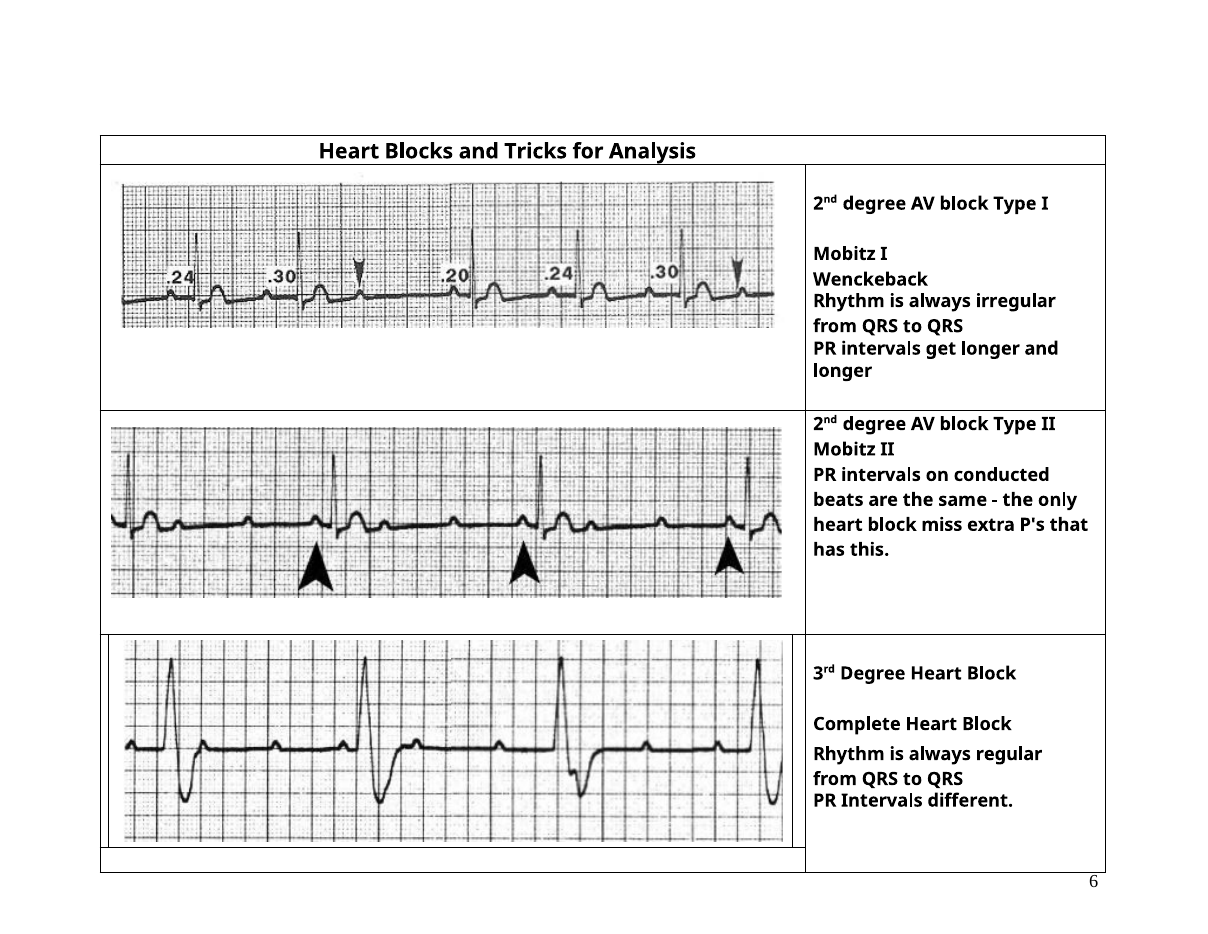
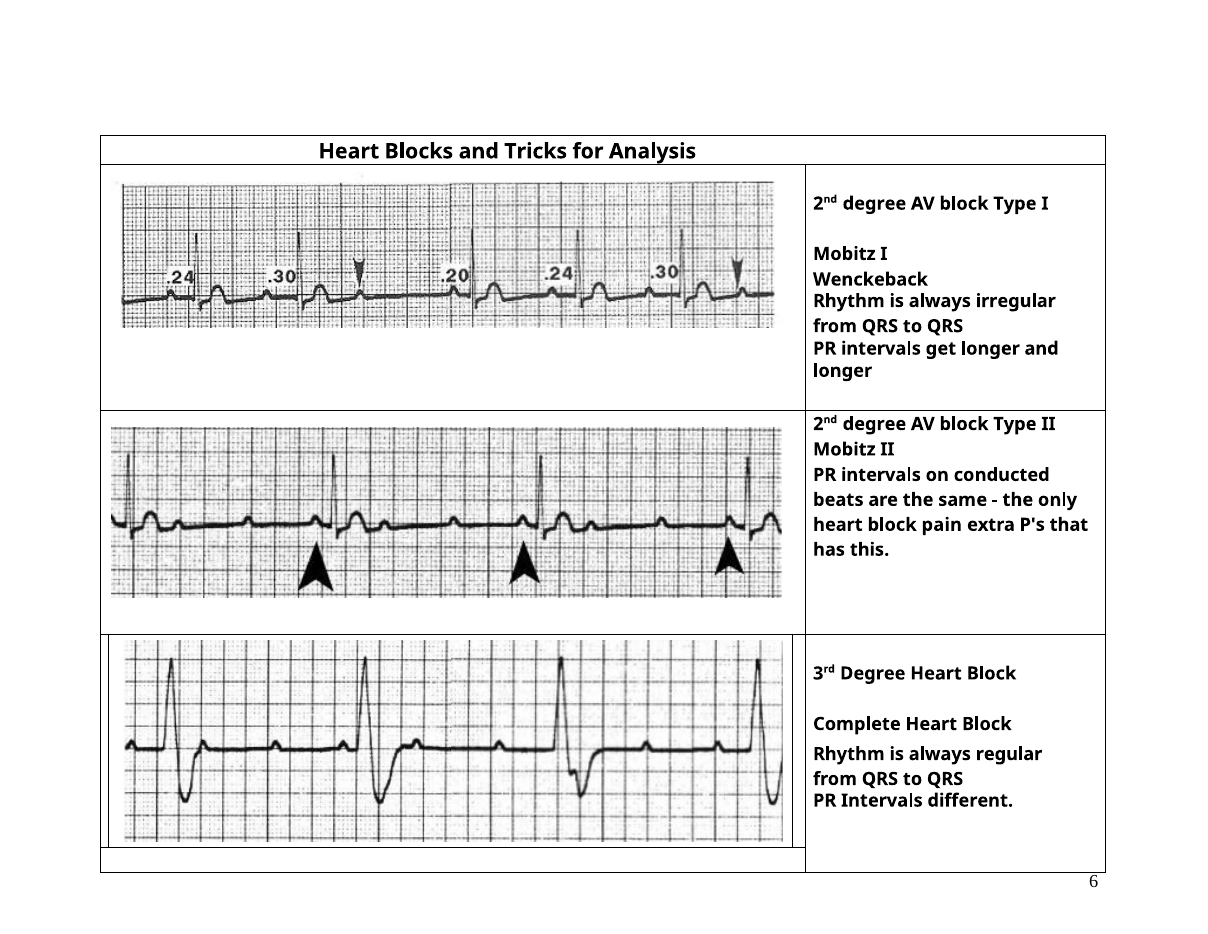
miss: miss -> pain (942, 524)
